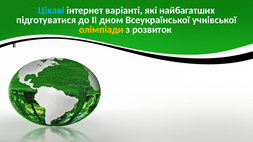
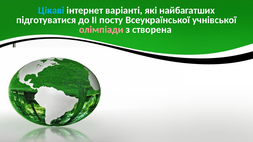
дном: дном -> посту (111, 20)
олімпіади colour: yellow -> pink (101, 30)
розвиток: розвиток -> створена (152, 30)
